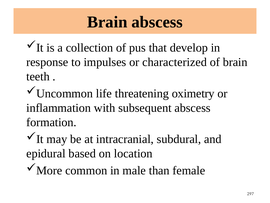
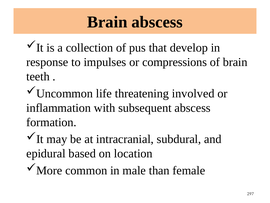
characterized: characterized -> compressions (175, 62)
oximetry: oximetry -> involved (193, 93)
